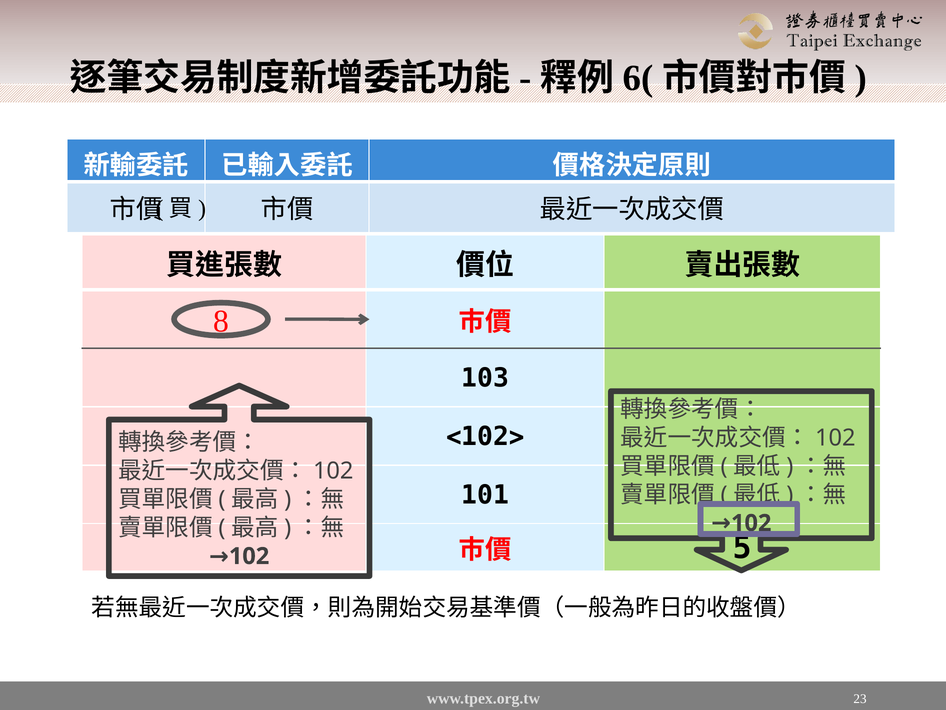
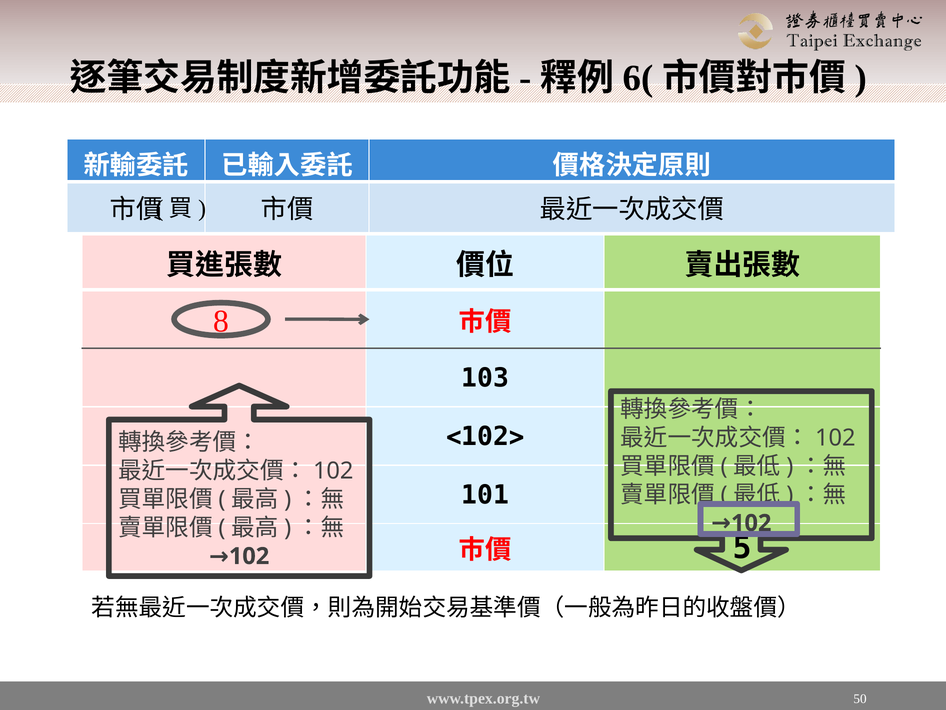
23: 23 -> 50 (860, 698)
